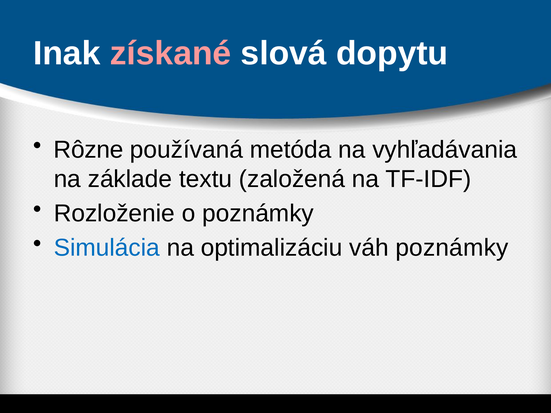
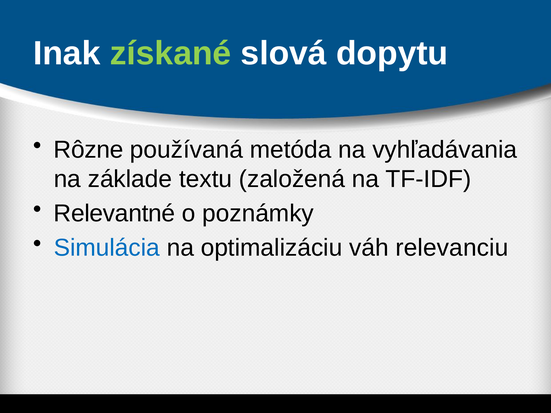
získané colour: pink -> light green (171, 53)
Rozloženie: Rozloženie -> Relevantné (114, 214)
váh poznámky: poznámky -> relevanciu (452, 248)
